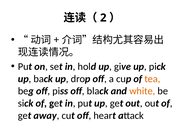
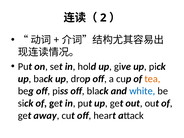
white colour: orange -> blue (142, 91)
